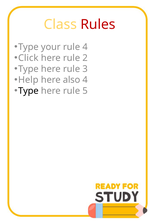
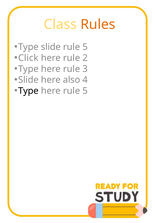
Rules colour: red -> orange (98, 24)
Type your: your -> slide (51, 47)
4: 4 -> 5 (85, 47)
Help: Help -> Slide (28, 80)
